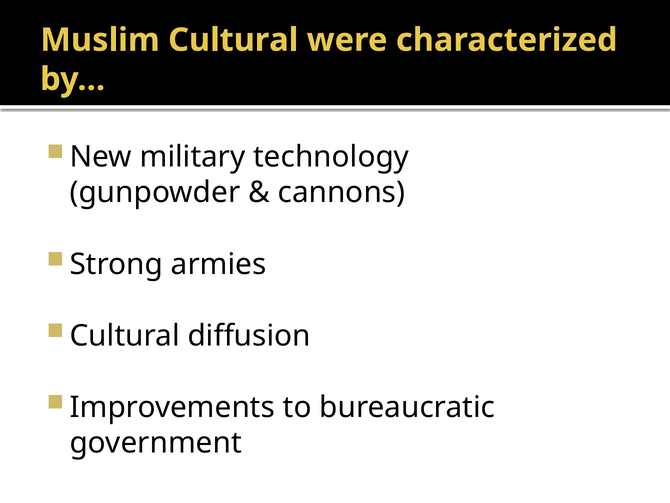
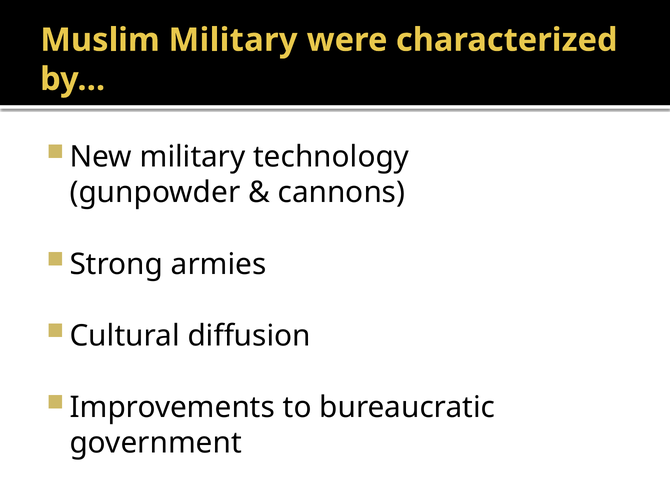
Muslim Cultural: Cultural -> Military (233, 40)
